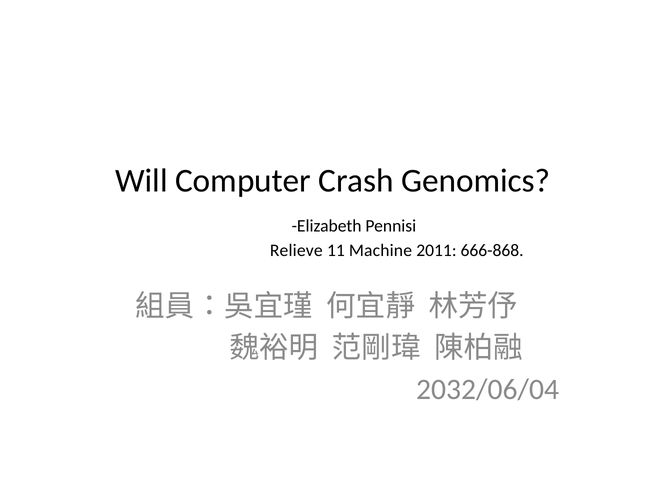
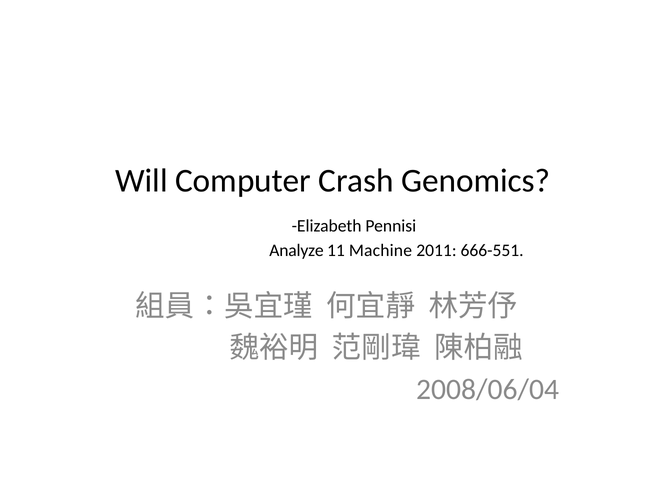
Relieve: Relieve -> Analyze (296, 250)
666-868: 666-868 -> 666-551 (492, 250)
2032/06/04: 2032/06/04 -> 2008/06/04 (488, 389)
